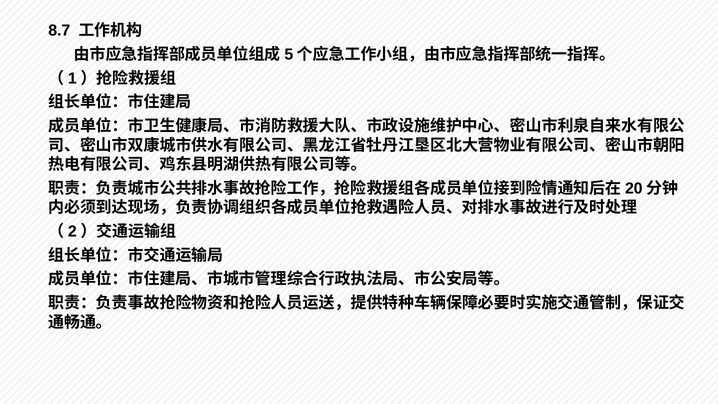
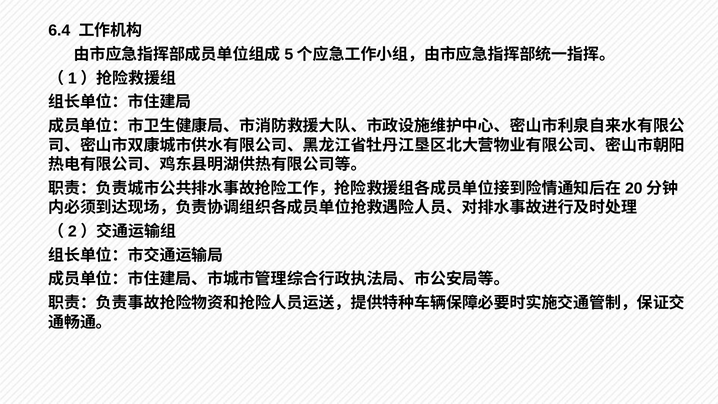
8.7: 8.7 -> 6.4 (59, 30)
